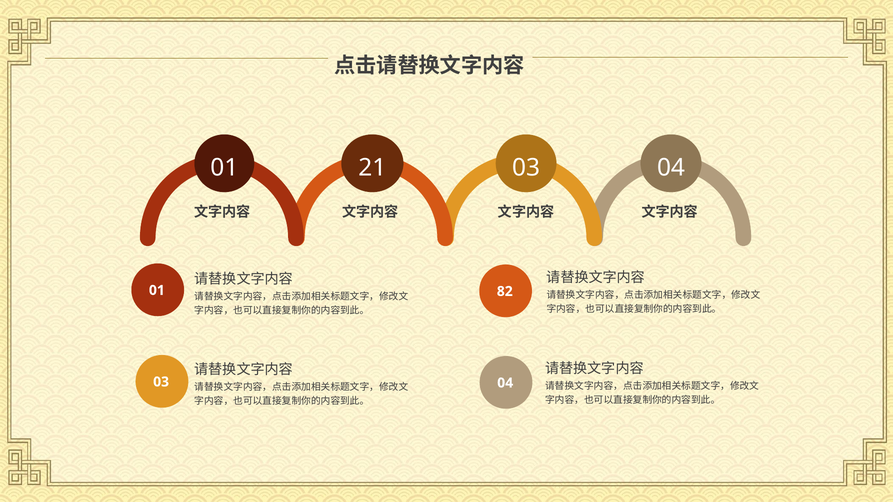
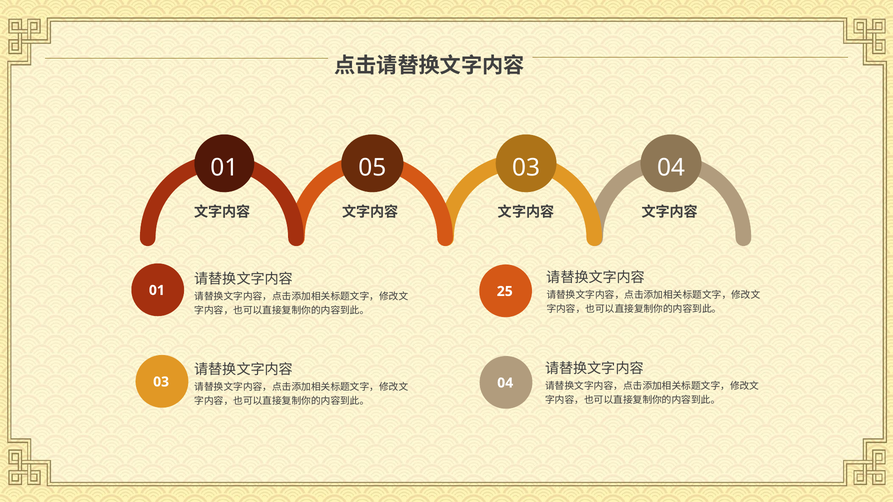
21: 21 -> 05 (372, 168)
82: 82 -> 25 (505, 292)
